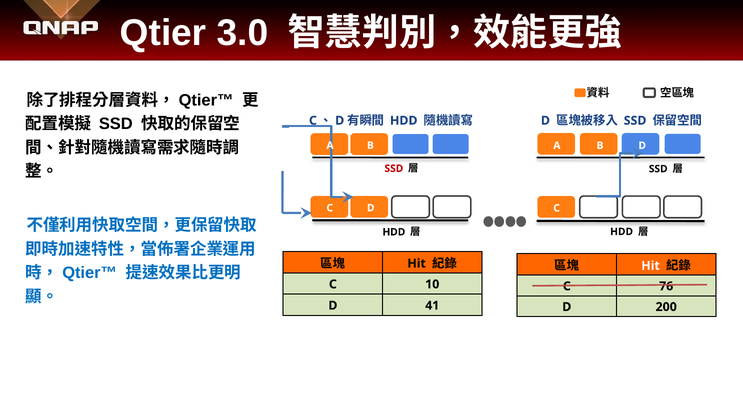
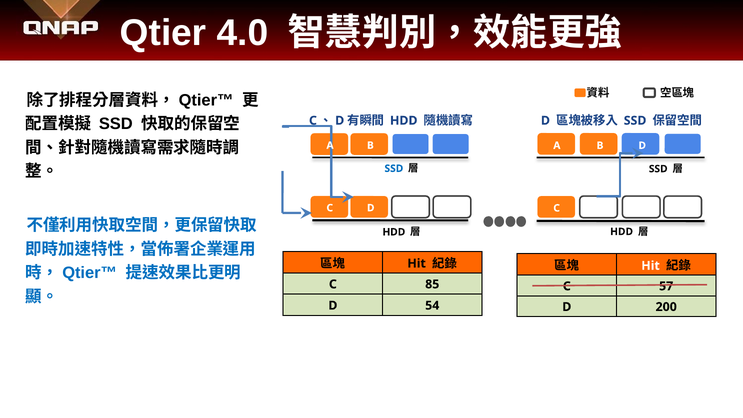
3.0: 3.0 -> 4.0 (242, 33)
SSD colour: red -> blue (394, 169)
10: 10 -> 85 (432, 284)
76: 76 -> 57 (666, 286)
41: 41 -> 54 (432, 305)
